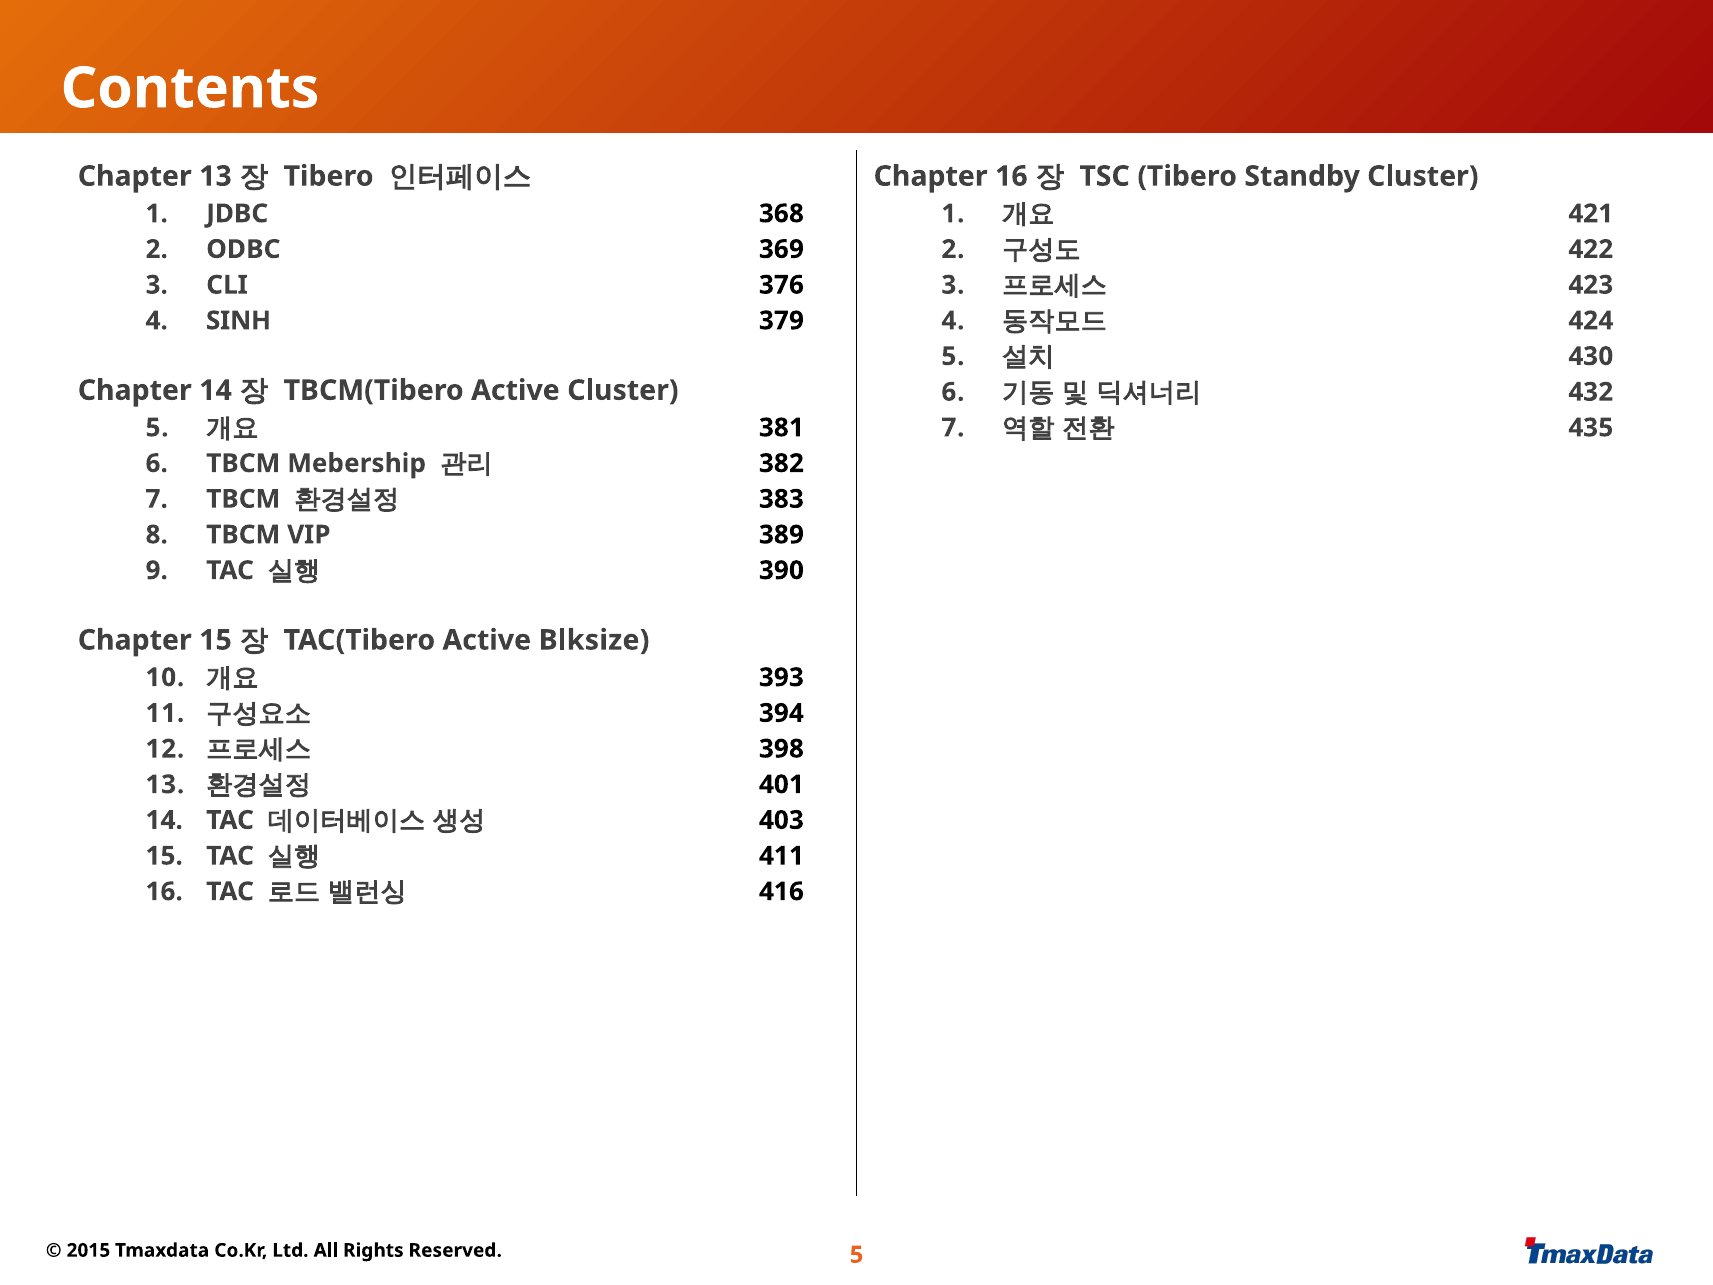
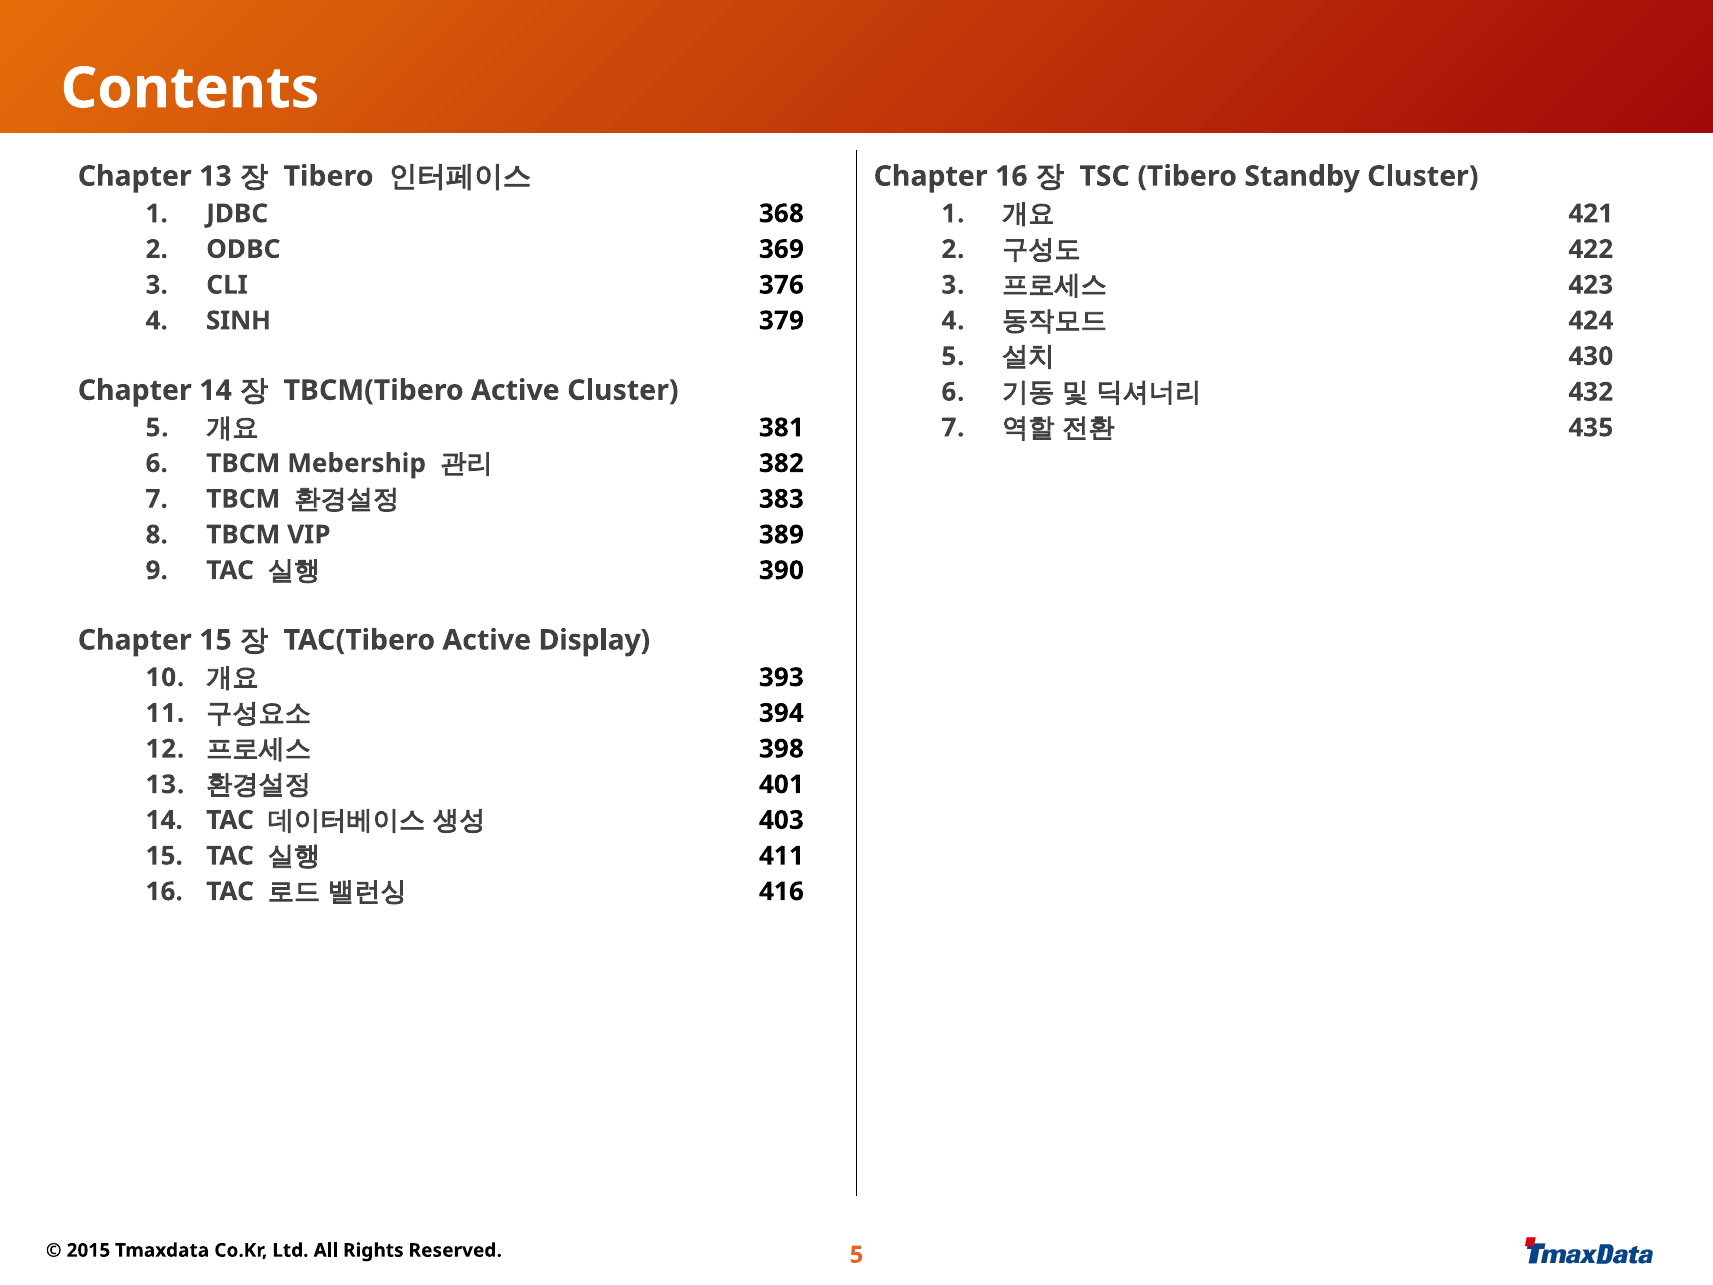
Blksize: Blksize -> Display (594, 640)
